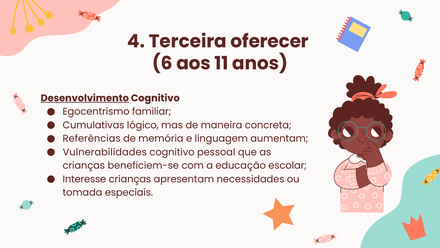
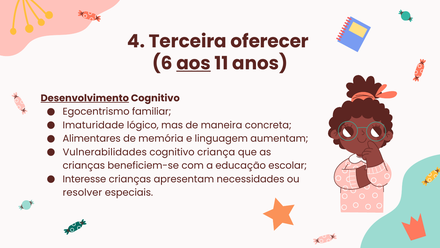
aos underline: none -> present (194, 63)
Cumulativas: Cumulativas -> Imaturidade (93, 125)
Referências: Referências -> Alimentares (92, 138)
pessoal: pessoal -> criança (216, 152)
tomada: tomada -> resolver (82, 192)
